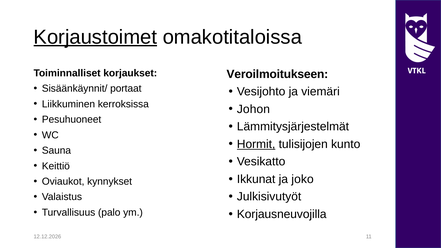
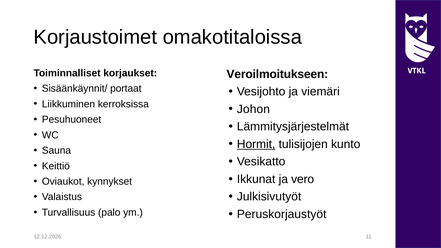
Korjaustoimet underline: present -> none (95, 37)
joko: joko -> vero (303, 179)
Korjausneuvojilla: Korjausneuvojilla -> Peruskorjaustyöt (282, 214)
